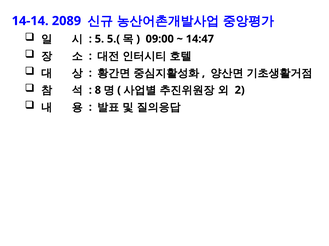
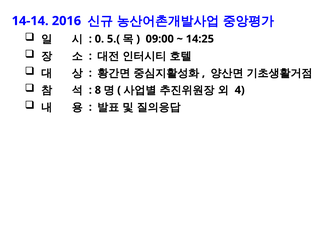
2089: 2089 -> 2016 (66, 21)
5: 5 -> 0 (99, 39)
14:47: 14:47 -> 14:25 (200, 39)
2: 2 -> 4 (240, 90)
